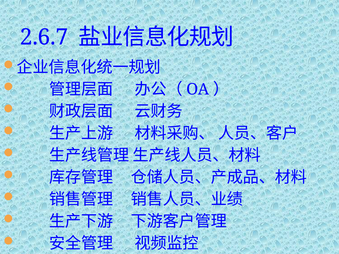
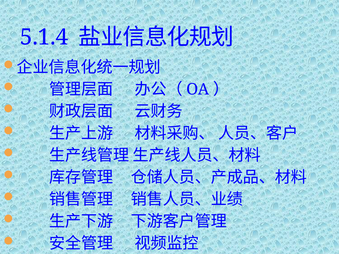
2.6.7: 2.6.7 -> 5.1.4 (44, 37)
